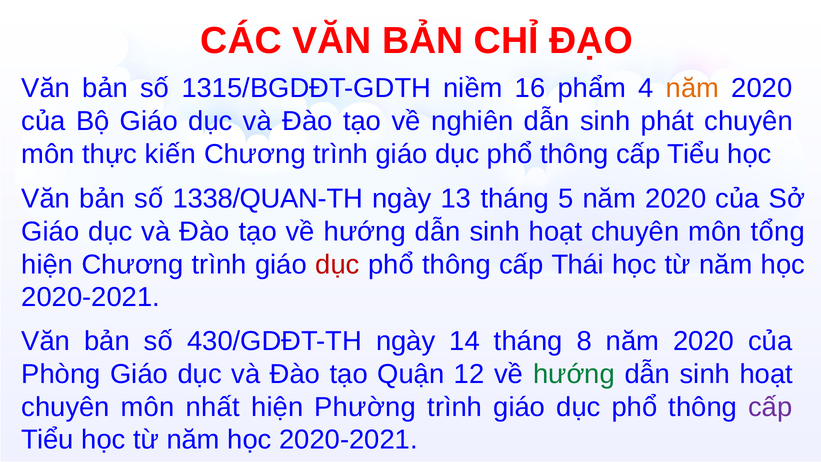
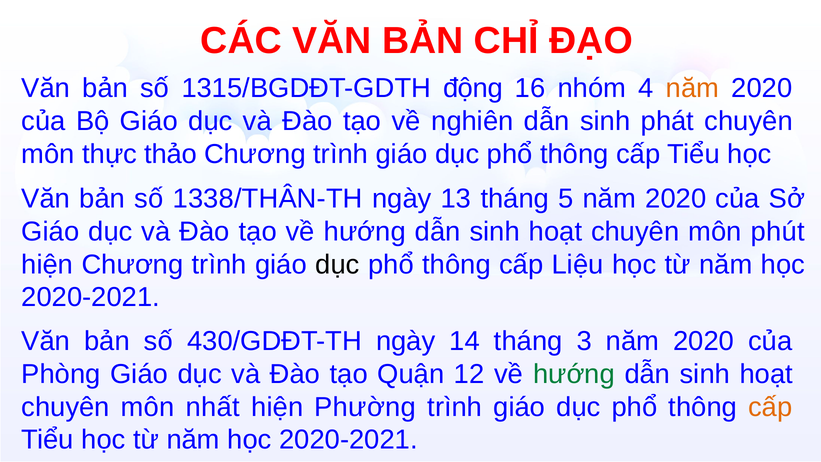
niềm: niềm -> động (473, 88)
phẩm: phẩm -> nhóm (592, 88)
kiến: kiến -> thảo (171, 154)
1338/QUAN-TH: 1338/QUAN-TH -> 1338/THÂN-TH (268, 199)
tổng: tổng -> phút (778, 232)
dục colour: red -> black (337, 264)
Thái: Thái -> Liệu (578, 264)
8: 8 -> 3 (584, 341)
cấp colour: purple -> orange (770, 407)
